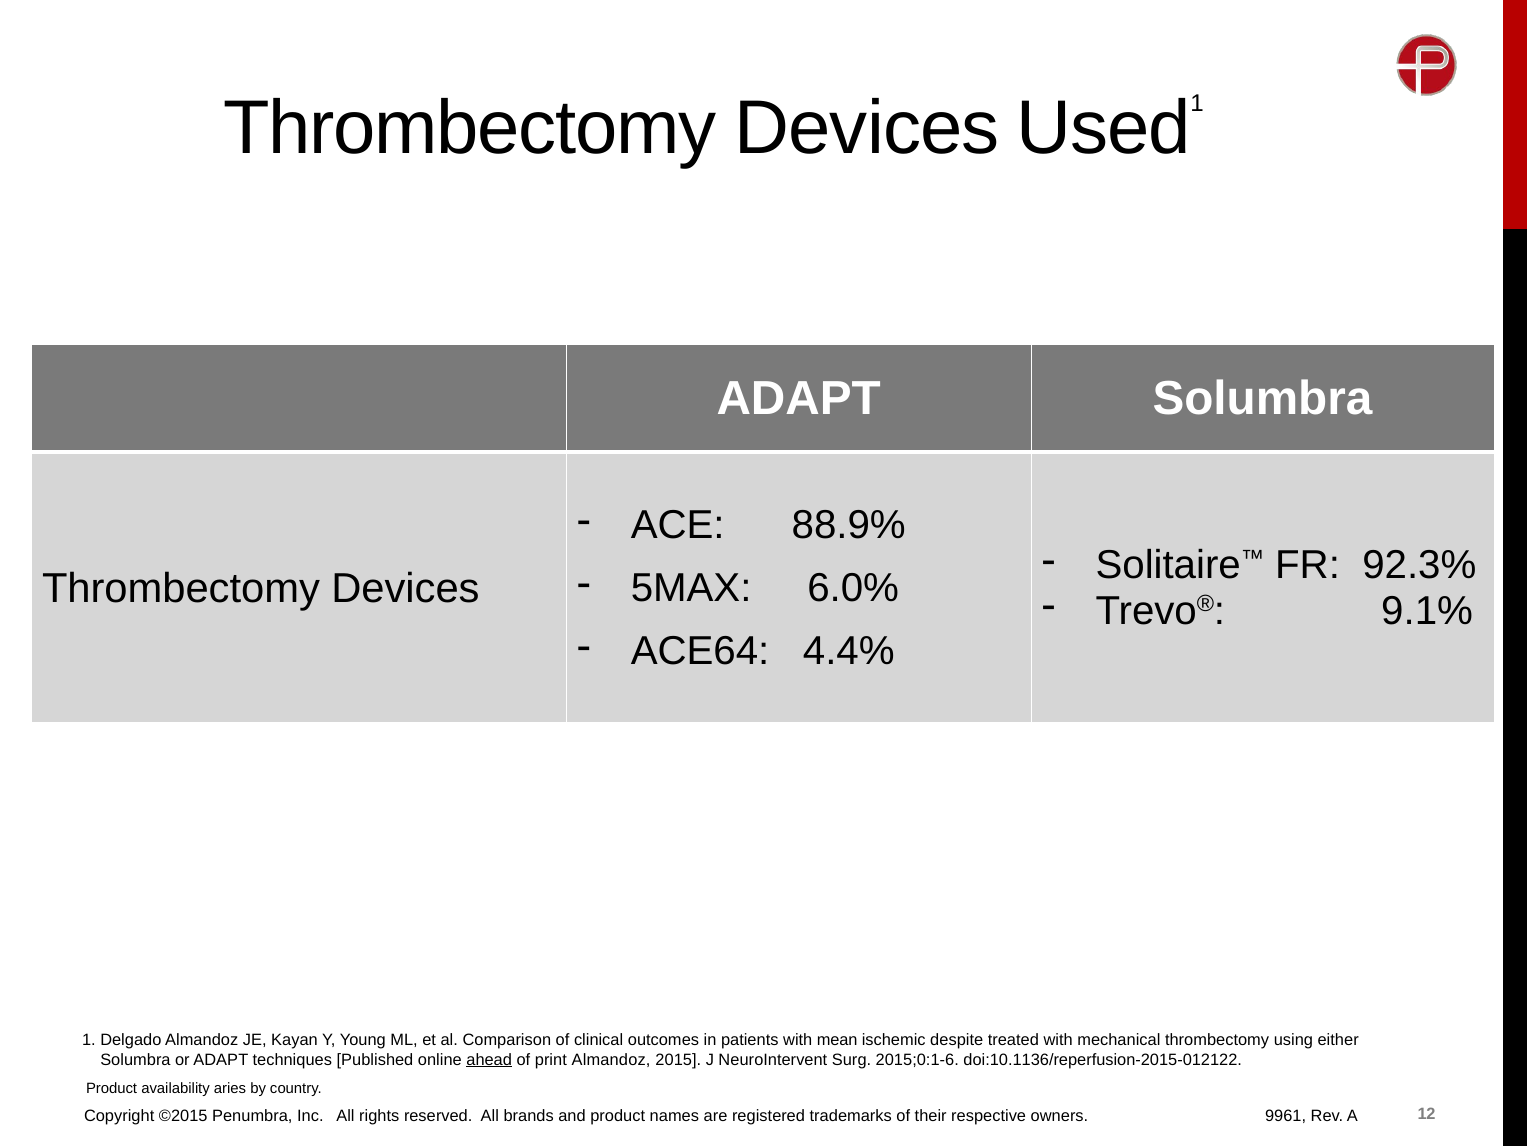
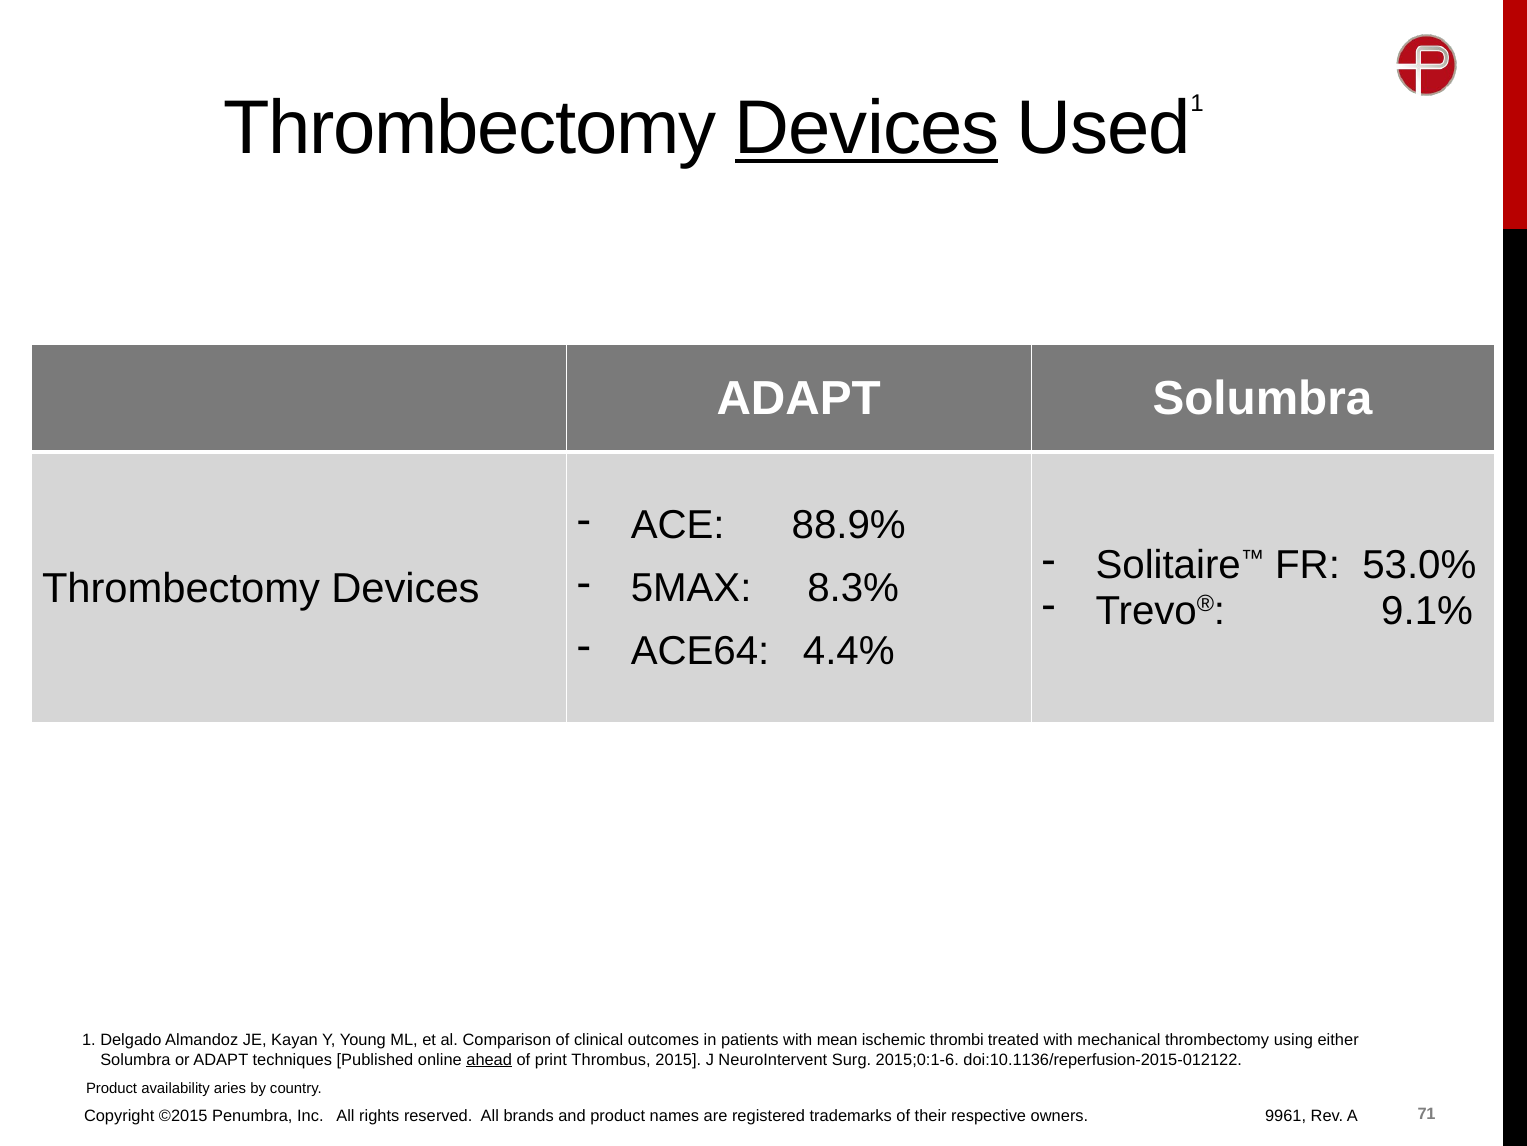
Devices underline: none -> present (867, 128)
92.3%: 92.3% -> 53.0% (1419, 565)
6.0%: 6.0% -> 8.3% (853, 588)
despite: despite -> thrombi (957, 1039)
print Almandoz: Almandoz -> Thrombus (611, 1059)
12: 12 -> 71 (1427, 1113)
